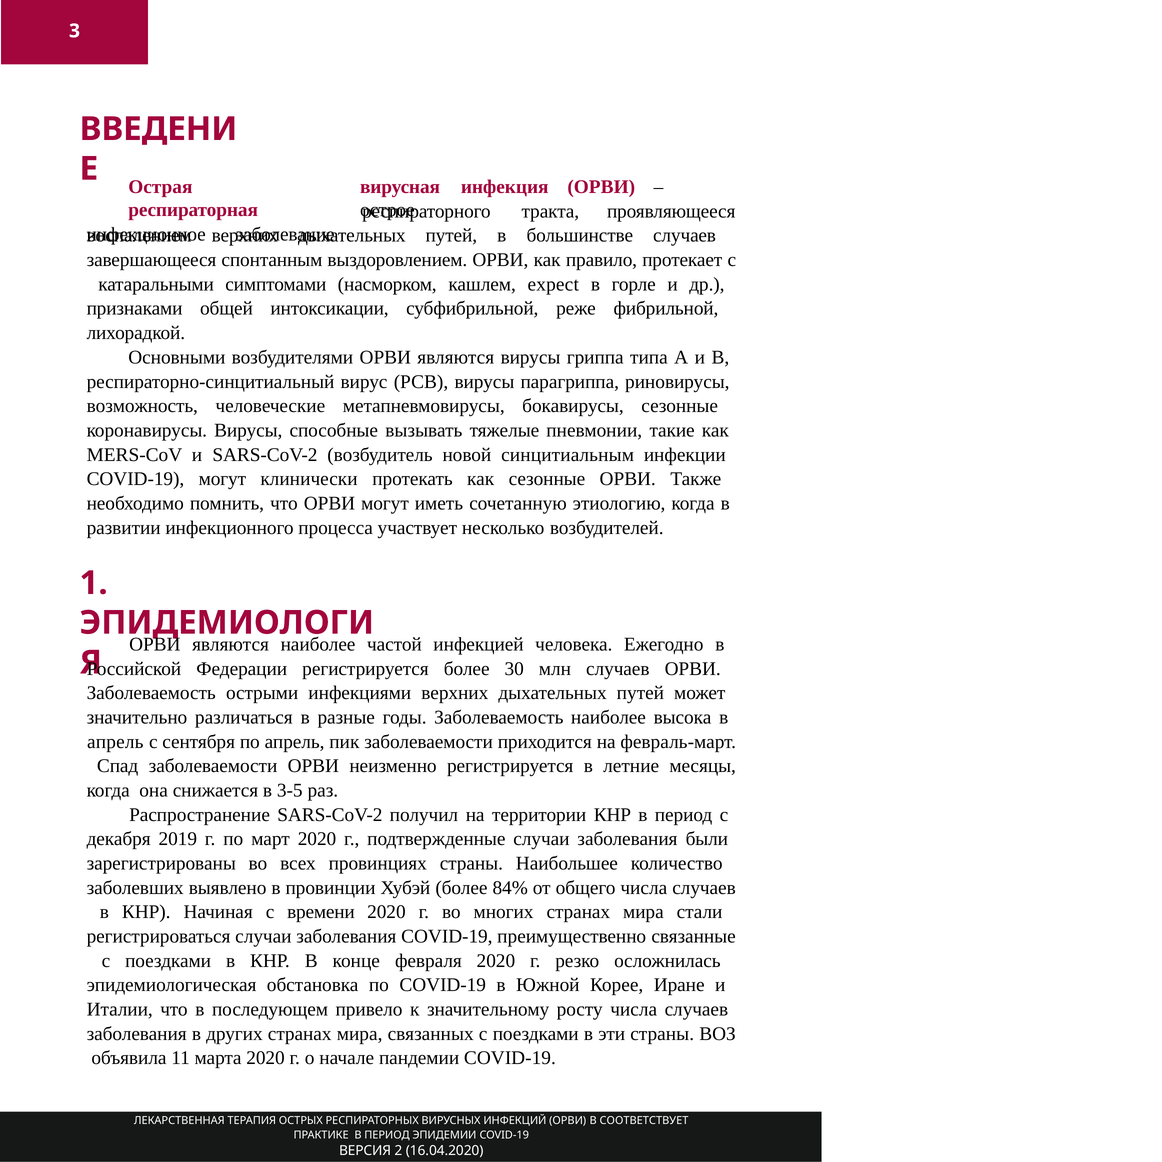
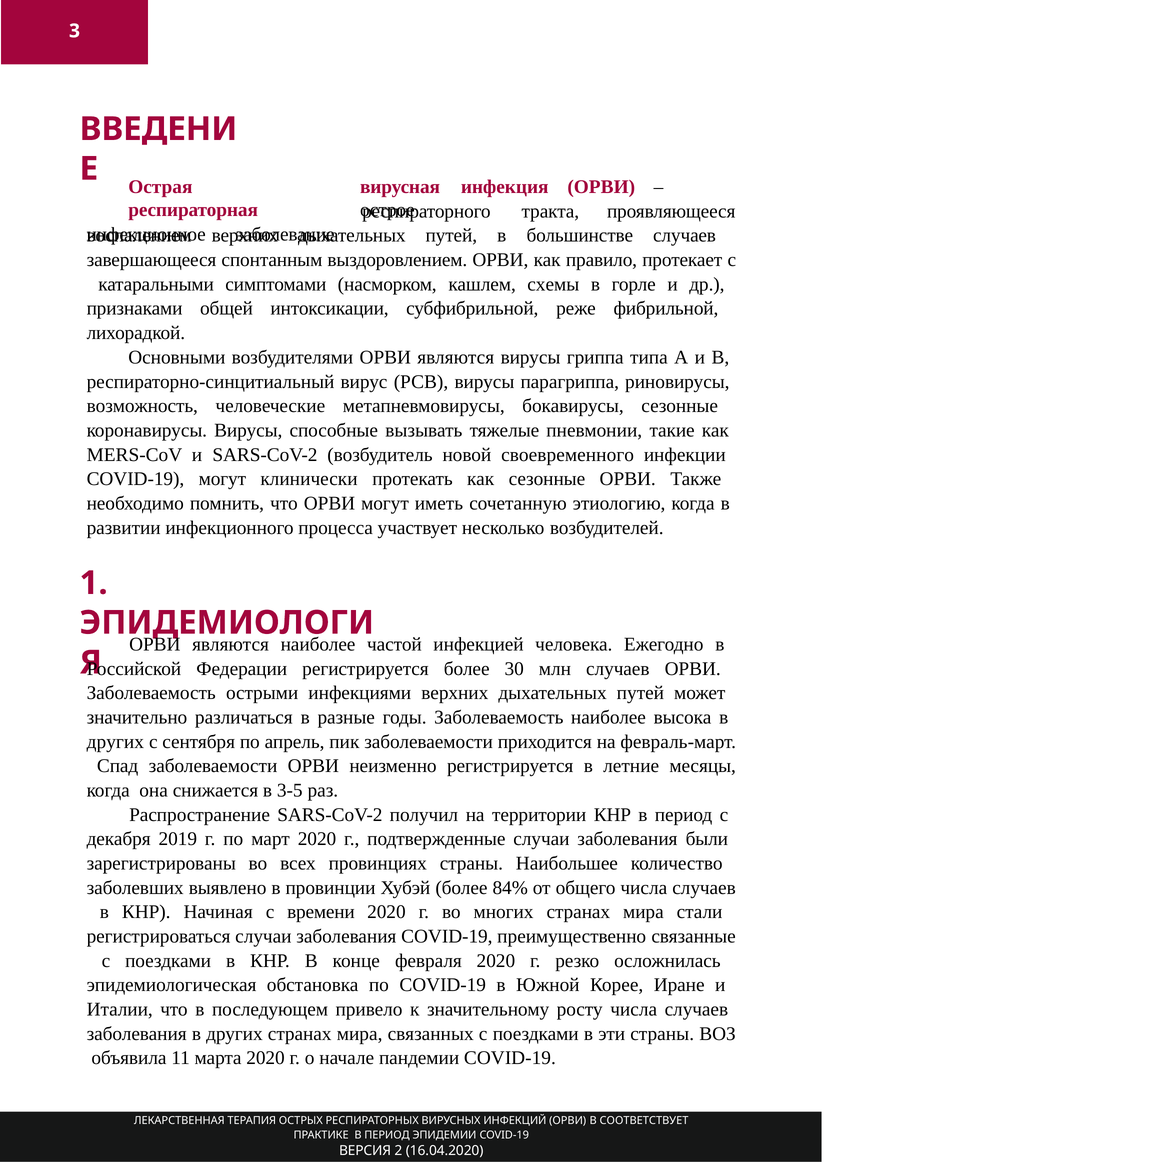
expect: expect -> схемы (553, 284)
синцитиальным: синцитиальным -> своевременного (568, 455)
апрель: апрель -> других (115, 742)
